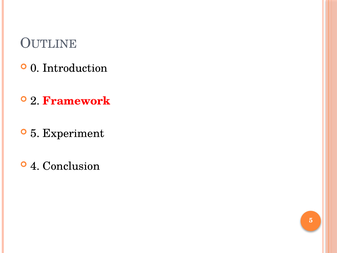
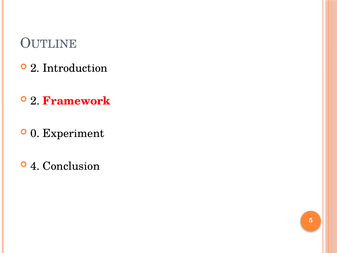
0: 0 -> 2 (35, 68)
5: 5 -> 0 (35, 133)
